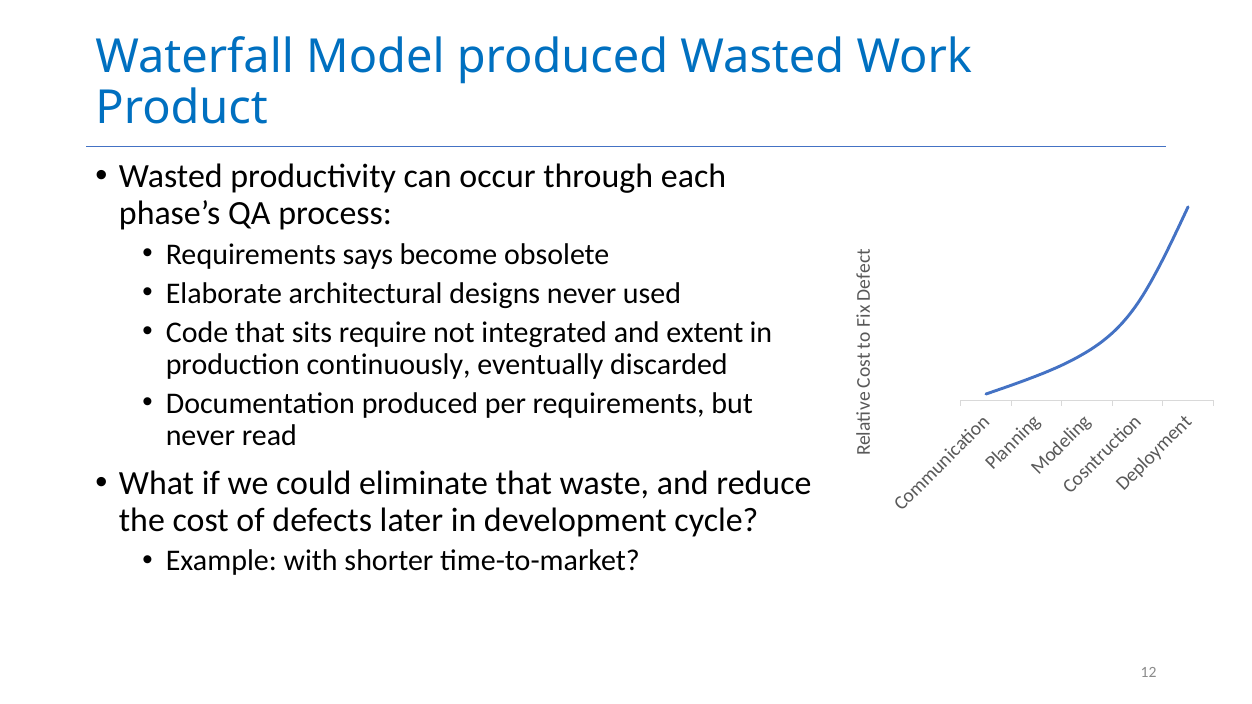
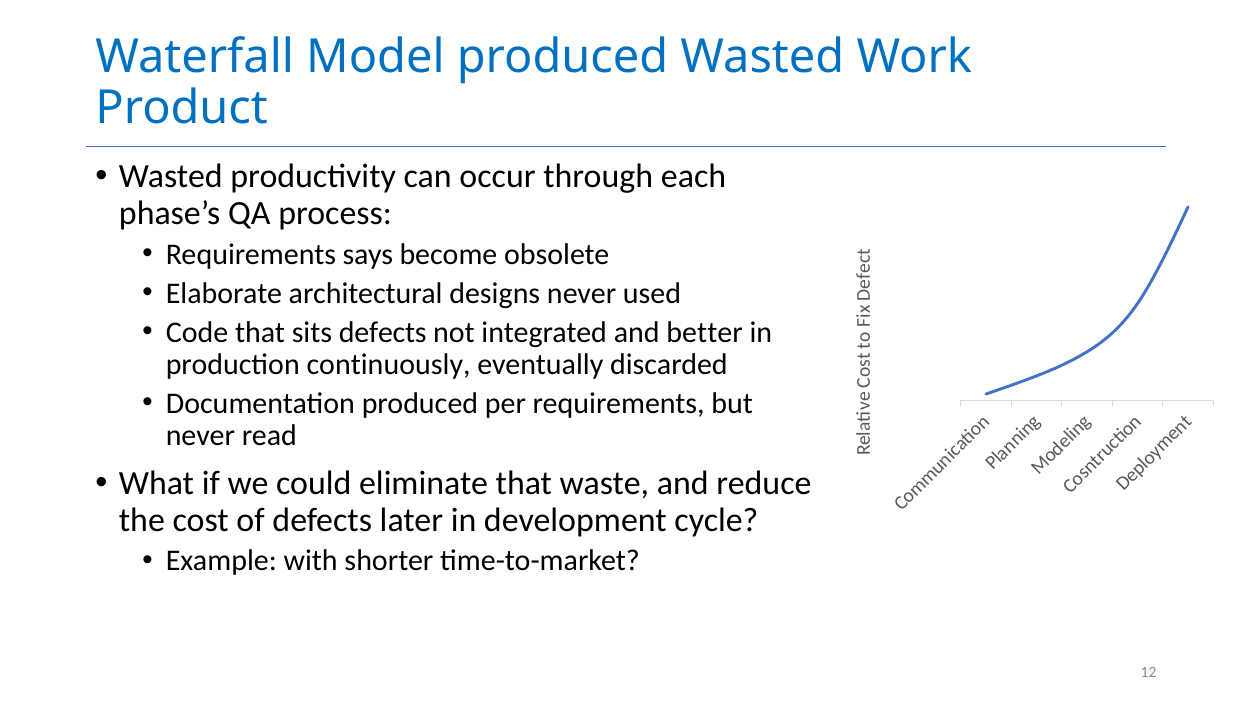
sits require: require -> defects (383, 332)
extent: extent -> better (705, 332)
